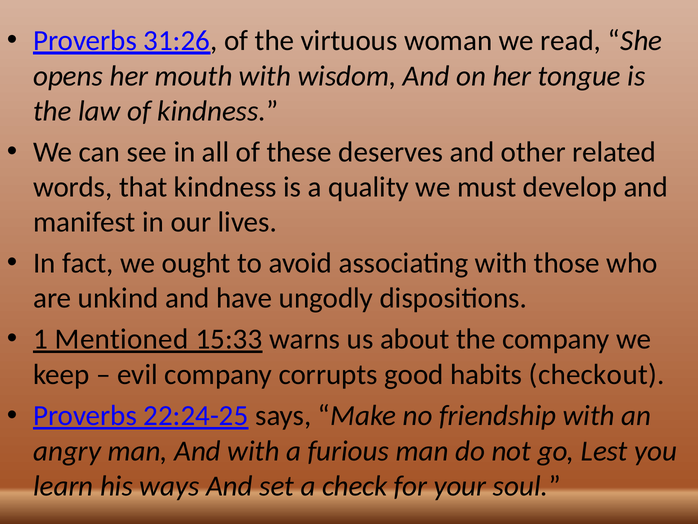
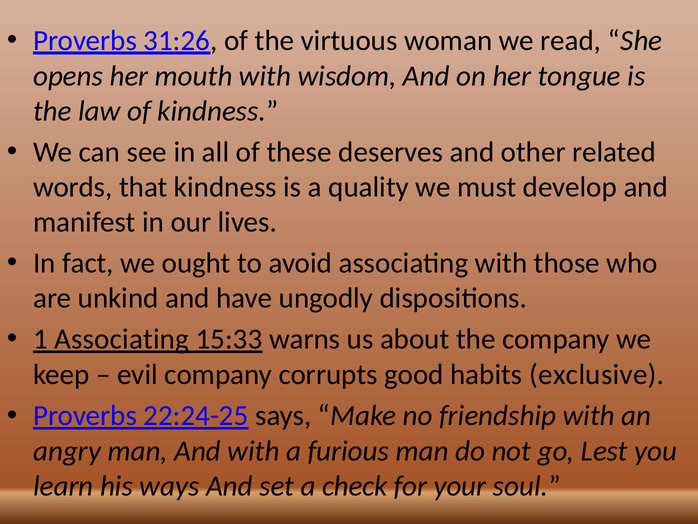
1 Mentioned: Mentioned -> Associating (122, 339)
checkout: checkout -> exclusive (597, 374)
